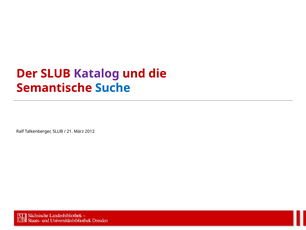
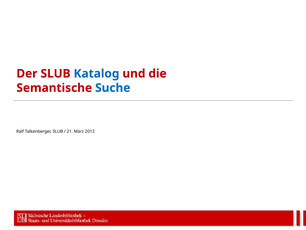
Katalog colour: purple -> blue (96, 73)
